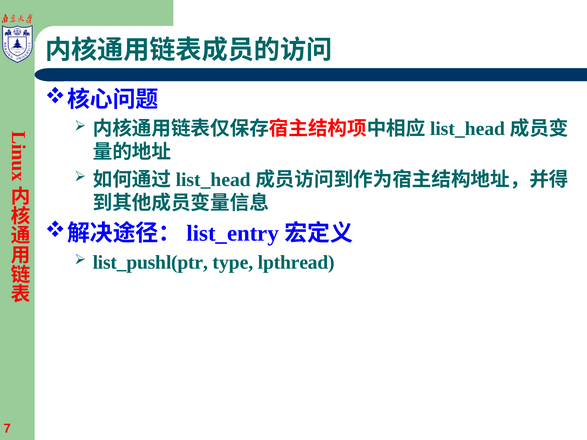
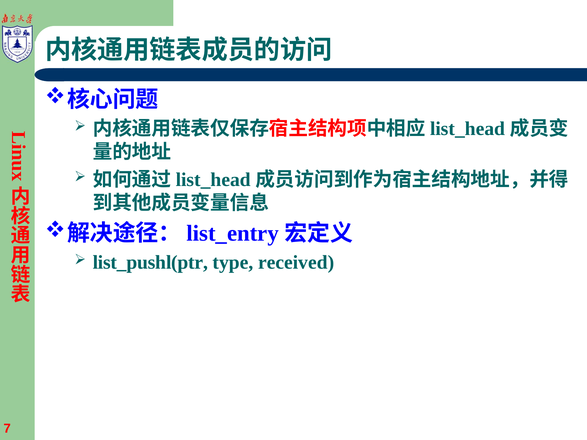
lpthread: lpthread -> received (296, 262)
